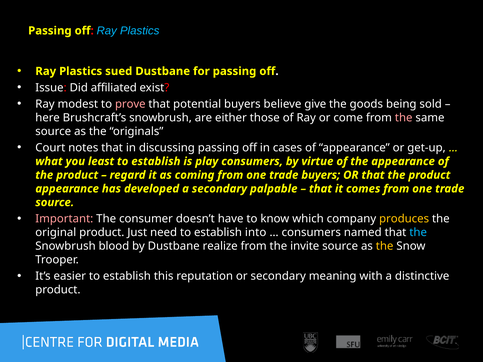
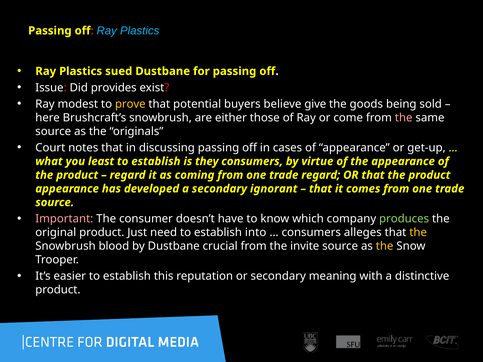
affiliated: affiliated -> provides (114, 88)
prove colour: pink -> yellow (130, 104)
play: play -> they (207, 161)
trade buyers: buyers -> regard (321, 175)
palpable: palpable -> ignorant (274, 189)
produces colour: yellow -> light green (404, 219)
named: named -> alleges (363, 233)
the colour: light blue -> yellow (418, 233)
realize: realize -> crucial (220, 246)
